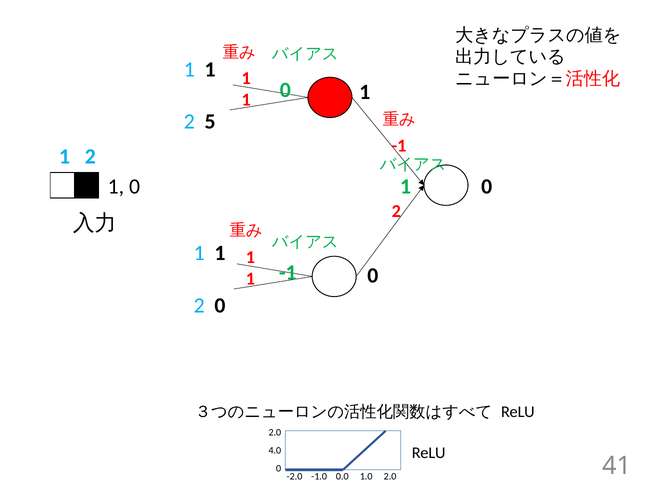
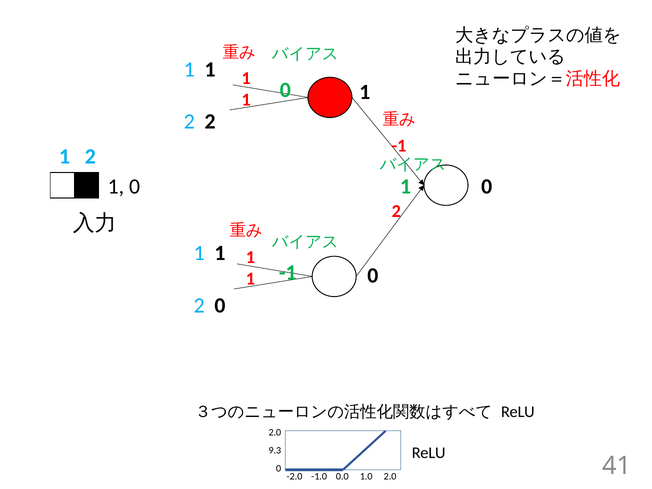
2 5: 5 -> 2 (210, 122)
4.0: 4.0 -> 9.3 (275, 451)
